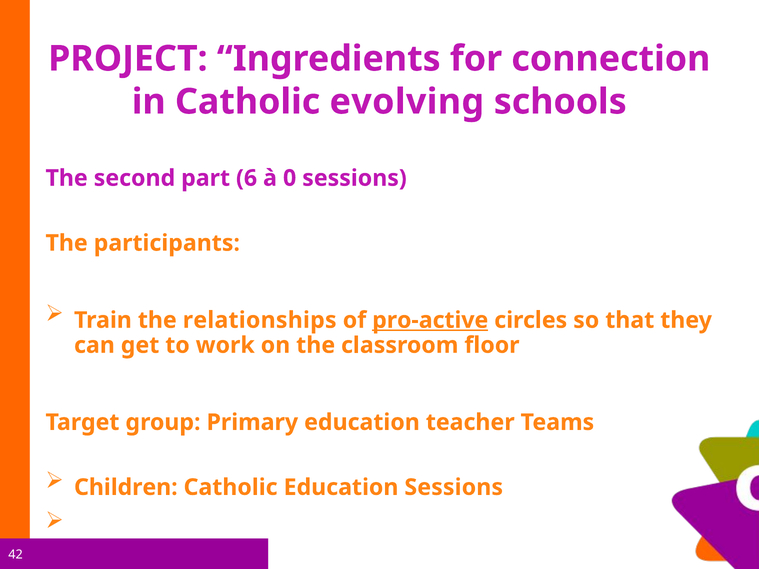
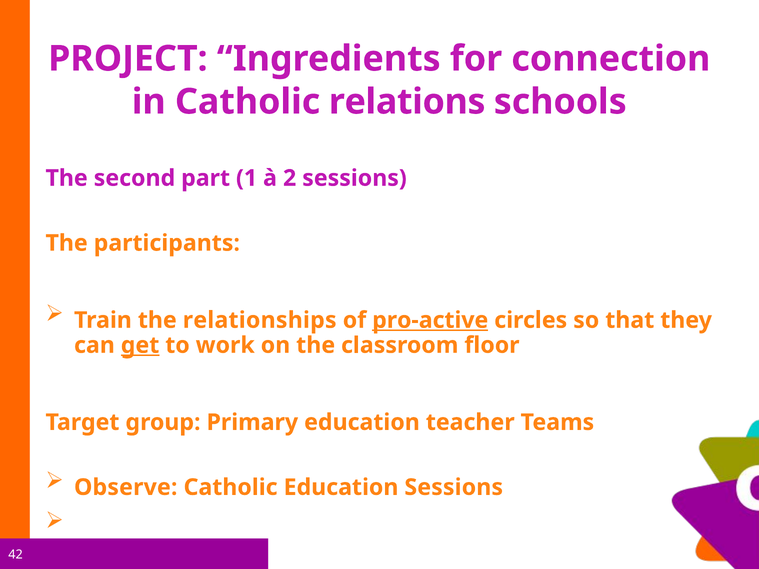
evolving: evolving -> relations (407, 102)
6: 6 -> 1 (247, 178)
0: 0 -> 2 (290, 178)
get underline: none -> present (140, 345)
Children: Children -> Observe (126, 487)
